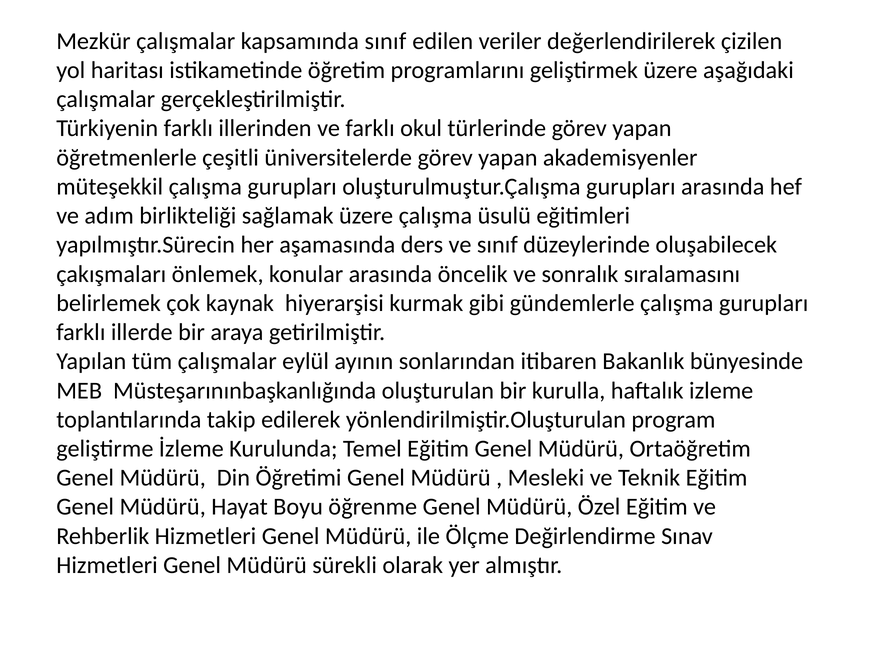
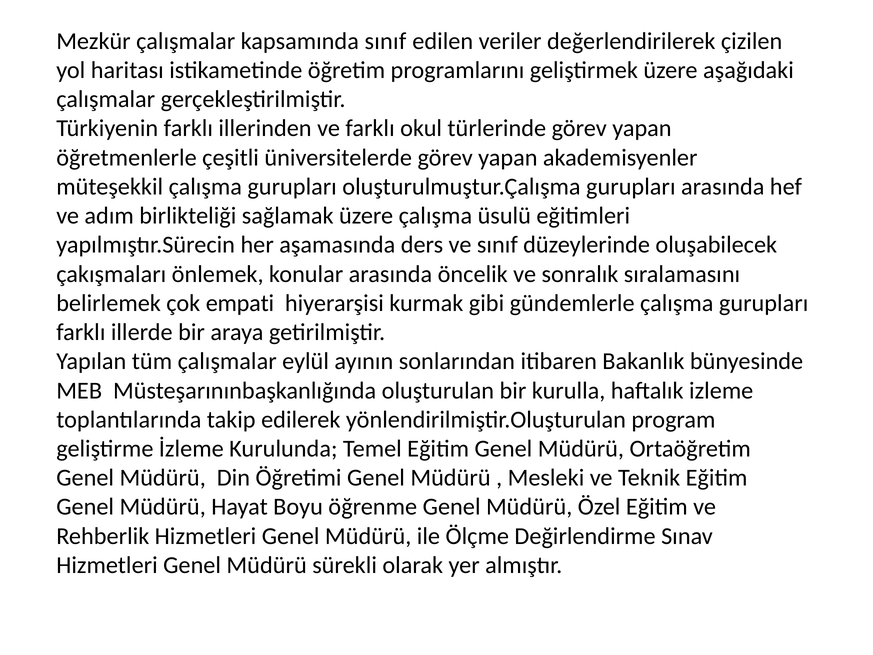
kaynak: kaynak -> empati (240, 303)
